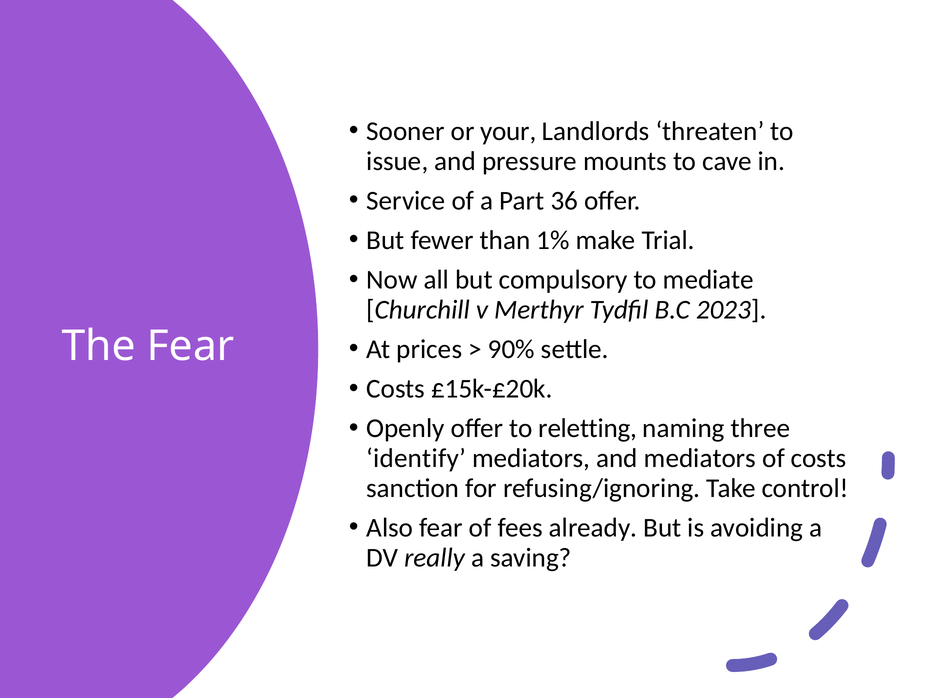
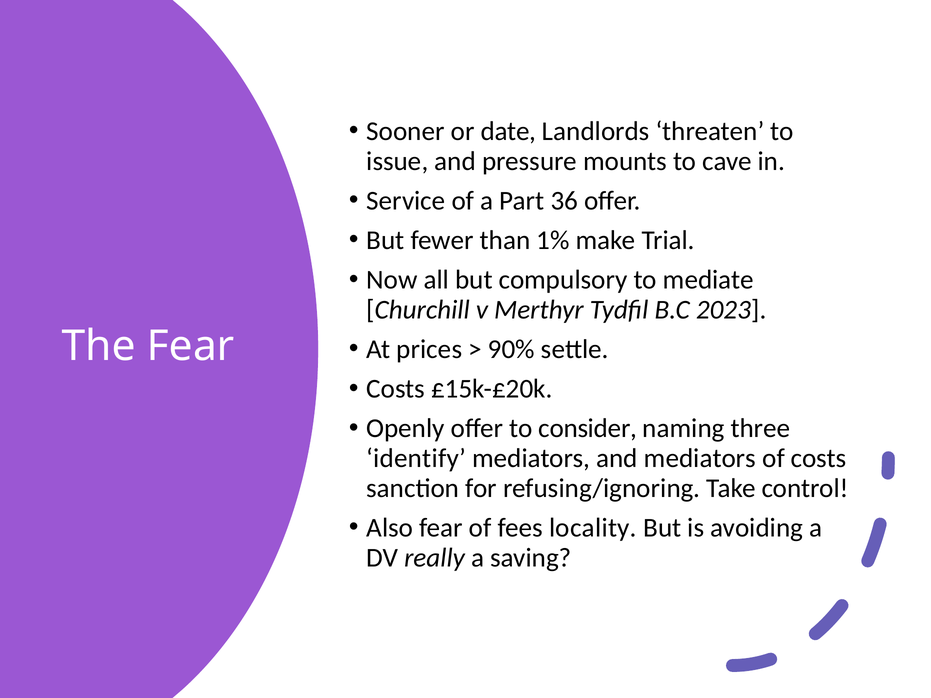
your: your -> date (508, 131)
reletting: reletting -> consider (588, 429)
already: already -> locality (593, 528)
